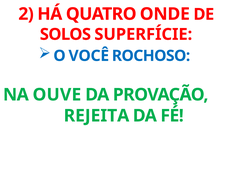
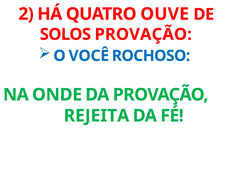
ONDE: ONDE -> OUVE (165, 14)
SOLOS SUPERFÍCIE: SUPERFÍCIE -> PROVAÇÃO (143, 34)
OUVE: OUVE -> ONDE (57, 95)
